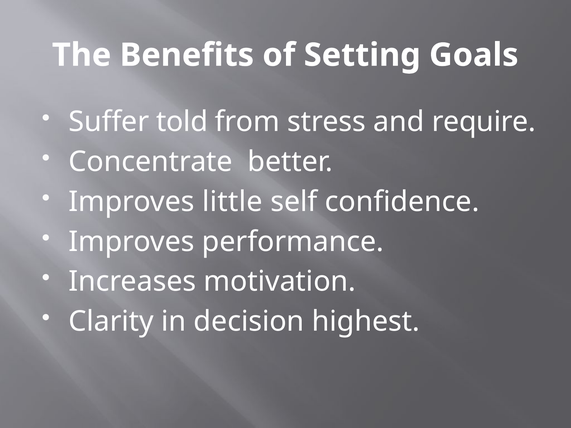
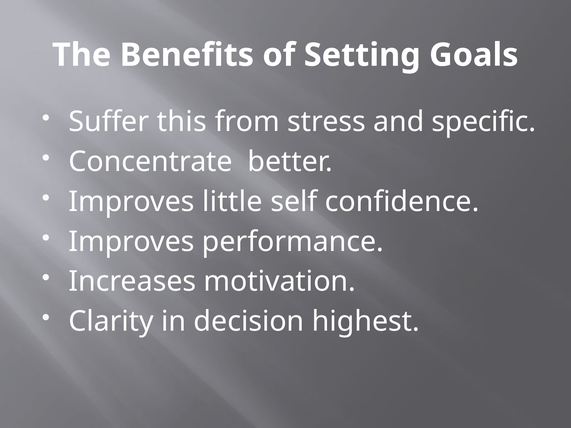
told: told -> this (182, 122)
require: require -> specific (484, 122)
